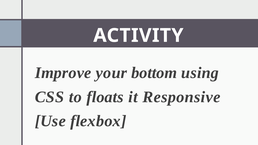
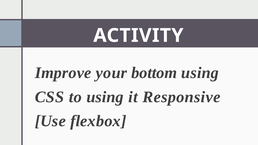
to floats: floats -> using (105, 97)
